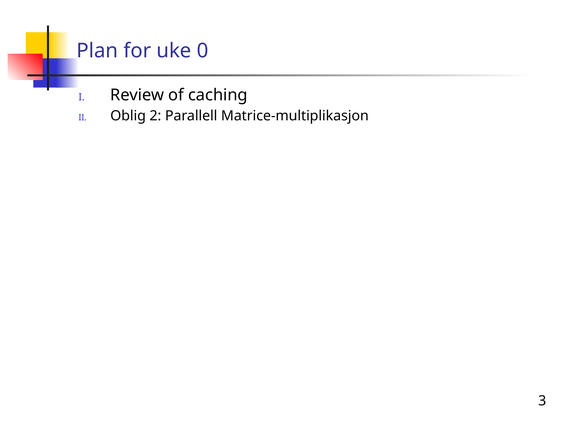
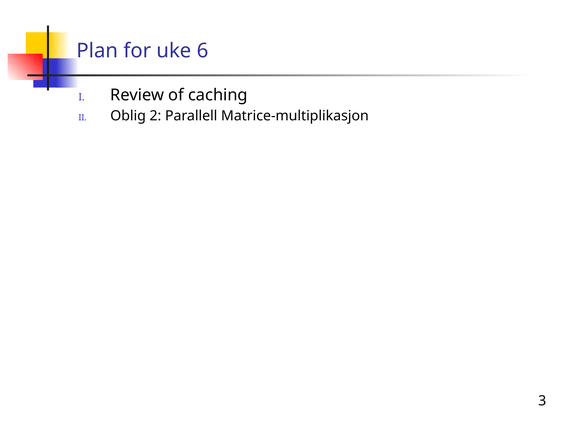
0: 0 -> 6 (203, 51)
